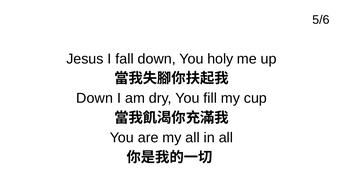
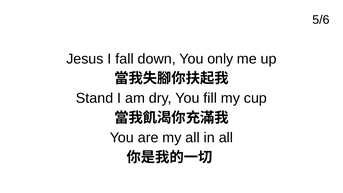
holy: holy -> only (220, 59)
Down: Down -> Stand (95, 98)
